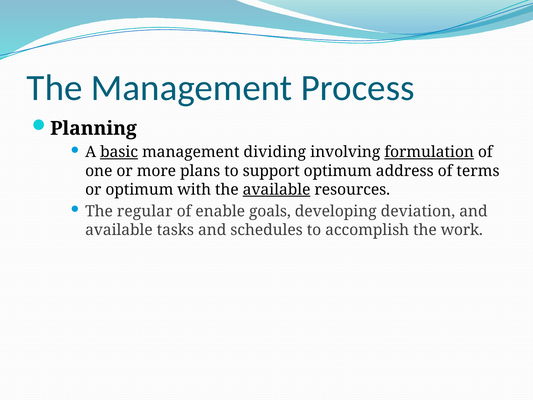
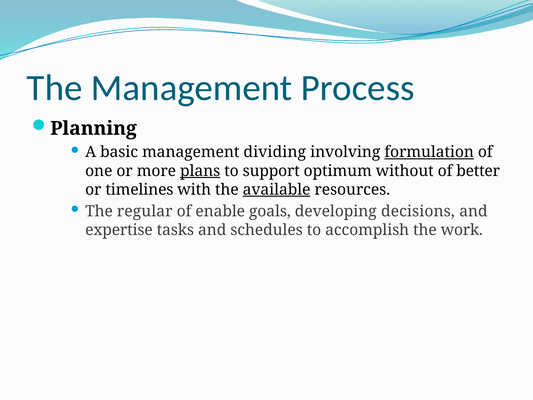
basic underline: present -> none (119, 152)
plans underline: none -> present (200, 171)
address: address -> without (405, 171)
terms: terms -> better (478, 171)
or optimum: optimum -> timelines (139, 189)
deviation: deviation -> decisions (418, 211)
available: available -> expertise (119, 230)
